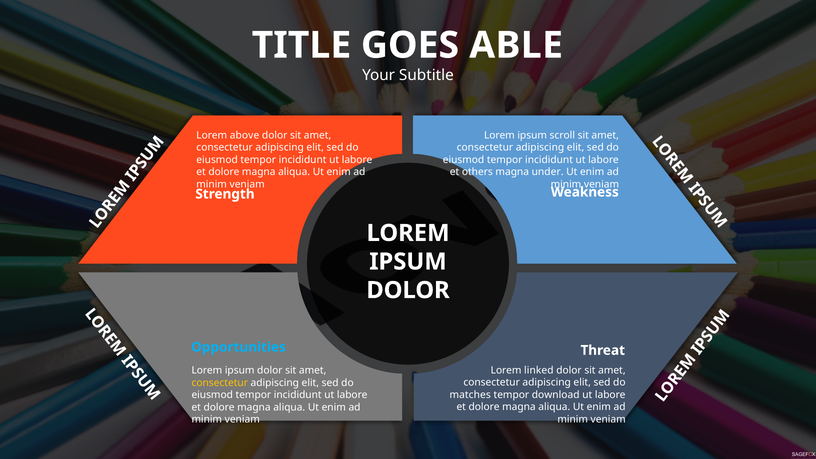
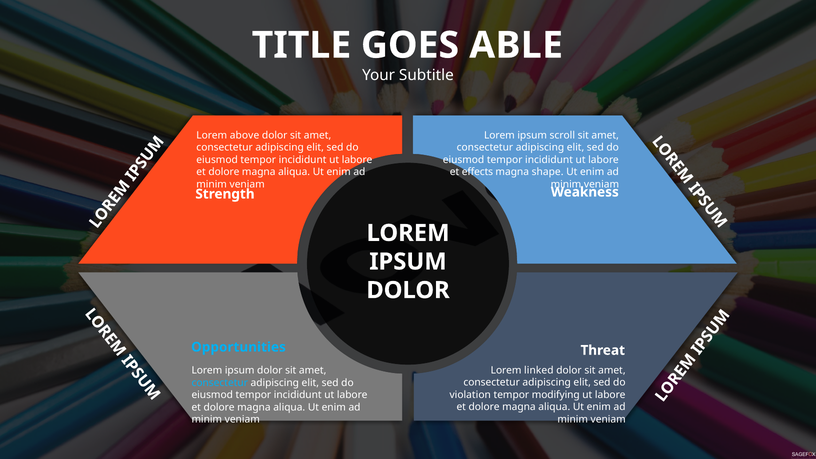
others: others -> effects (477, 172)
under: under -> shape (548, 172)
consectetur colour: yellow -> light blue (220, 383)
matches: matches -> violation (470, 395)
download: download -> modifying (556, 395)
